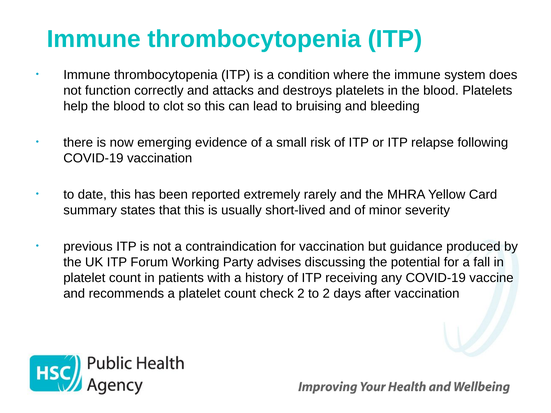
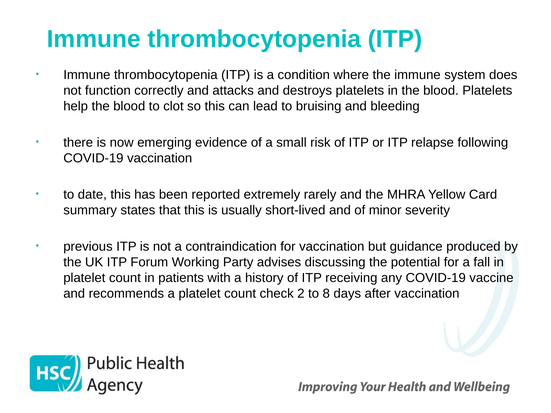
to 2: 2 -> 8 (326, 294)
